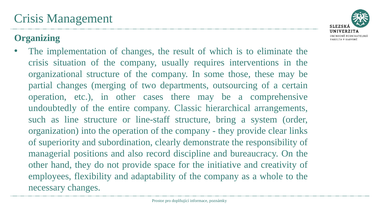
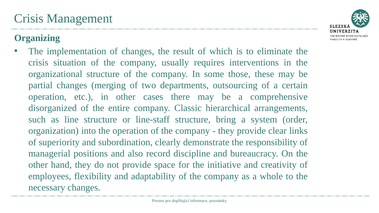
undoubtedly: undoubtedly -> disorganized (53, 108)
